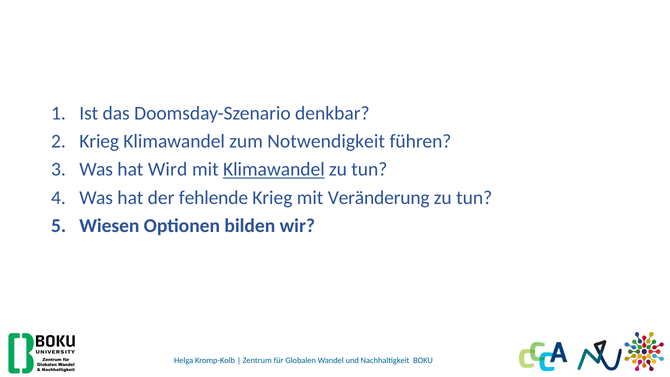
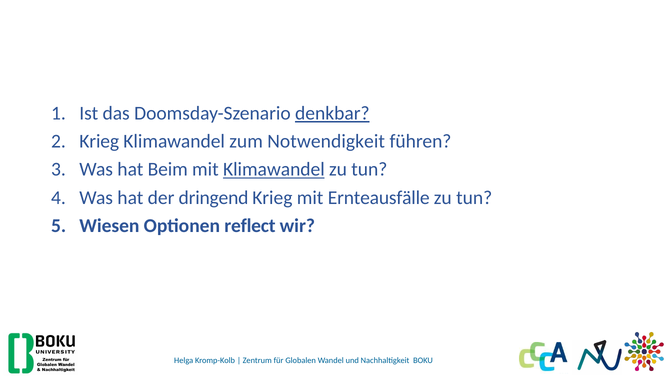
denkbar underline: none -> present (332, 113)
Wird: Wird -> Beim (168, 169)
fehlende: fehlende -> dringend (214, 198)
Veränderung: Veränderung -> Ernteausfälle (379, 198)
bilden: bilden -> reflect (250, 226)
